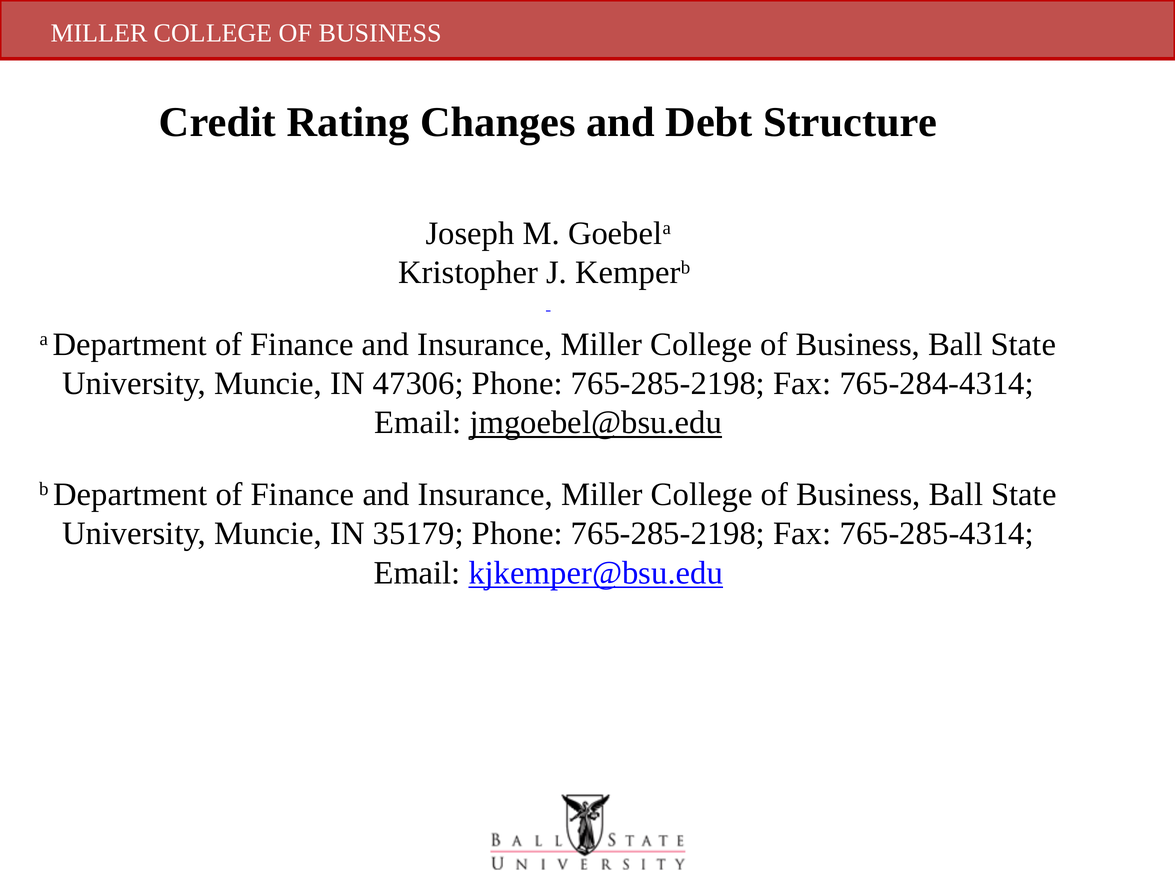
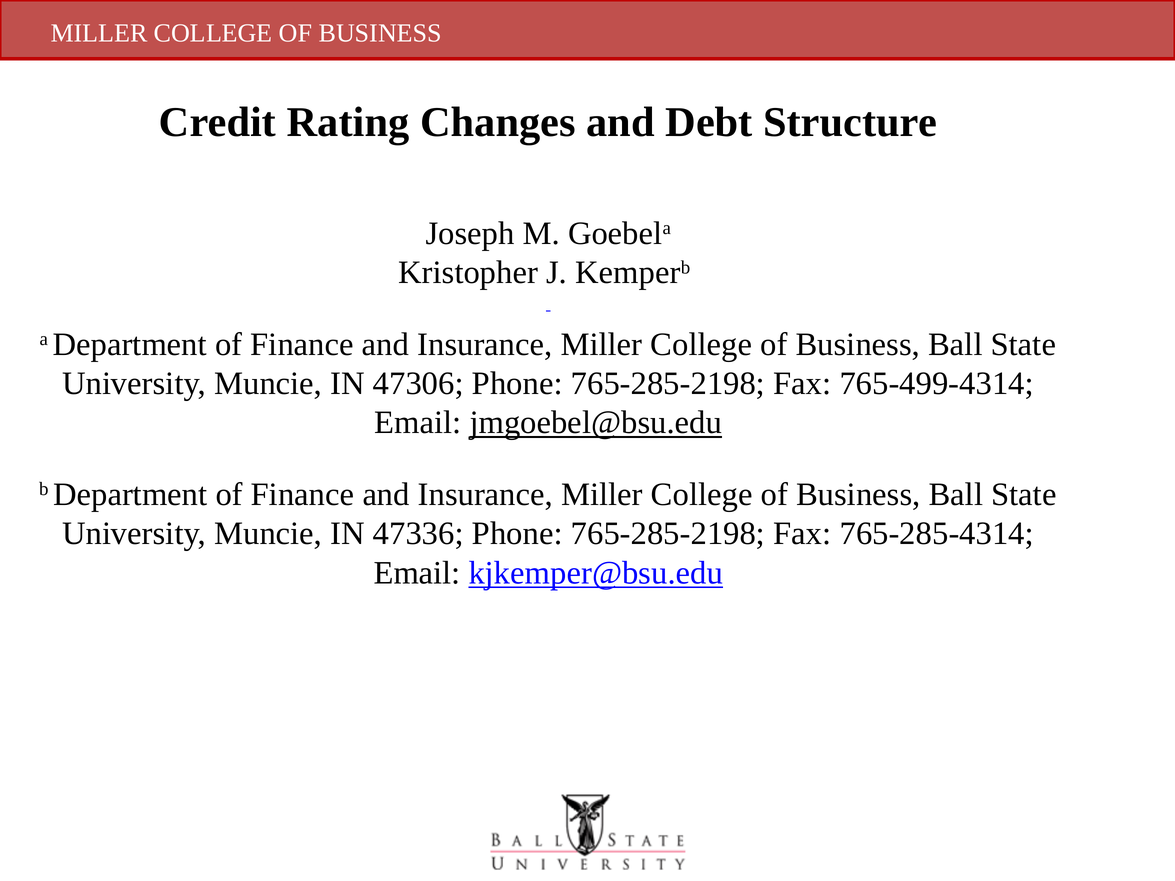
765-284-4314: 765-284-4314 -> 765-499-4314 (937, 384)
35179: 35179 -> 47336 (418, 534)
